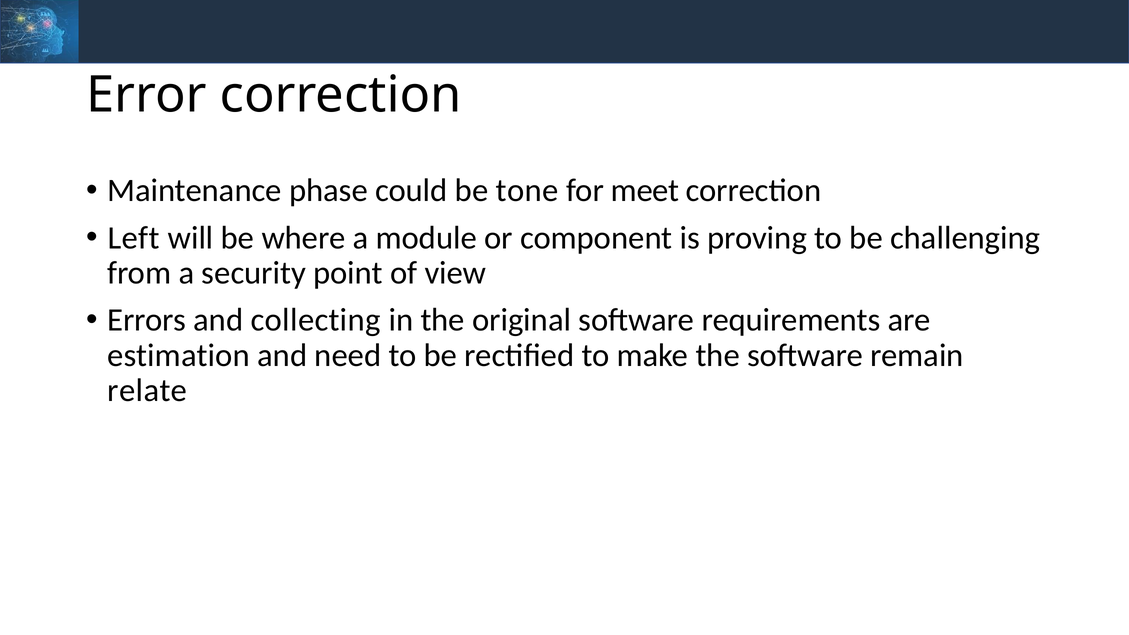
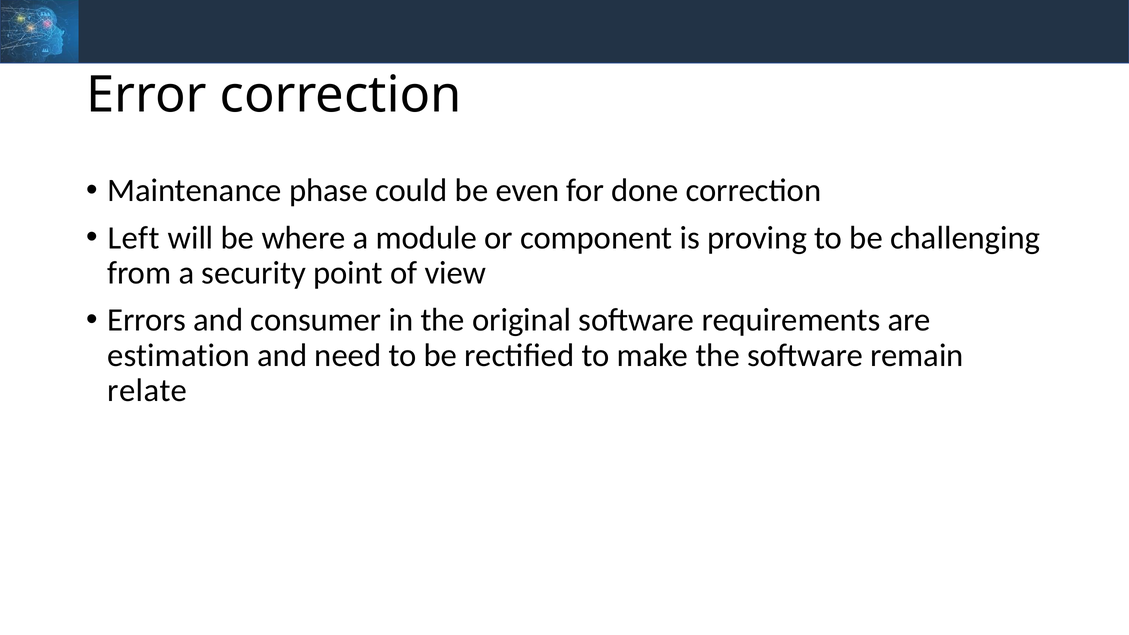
tone: tone -> even (527, 191)
meet: meet -> done (645, 191)
collecting: collecting -> consumer (316, 320)
